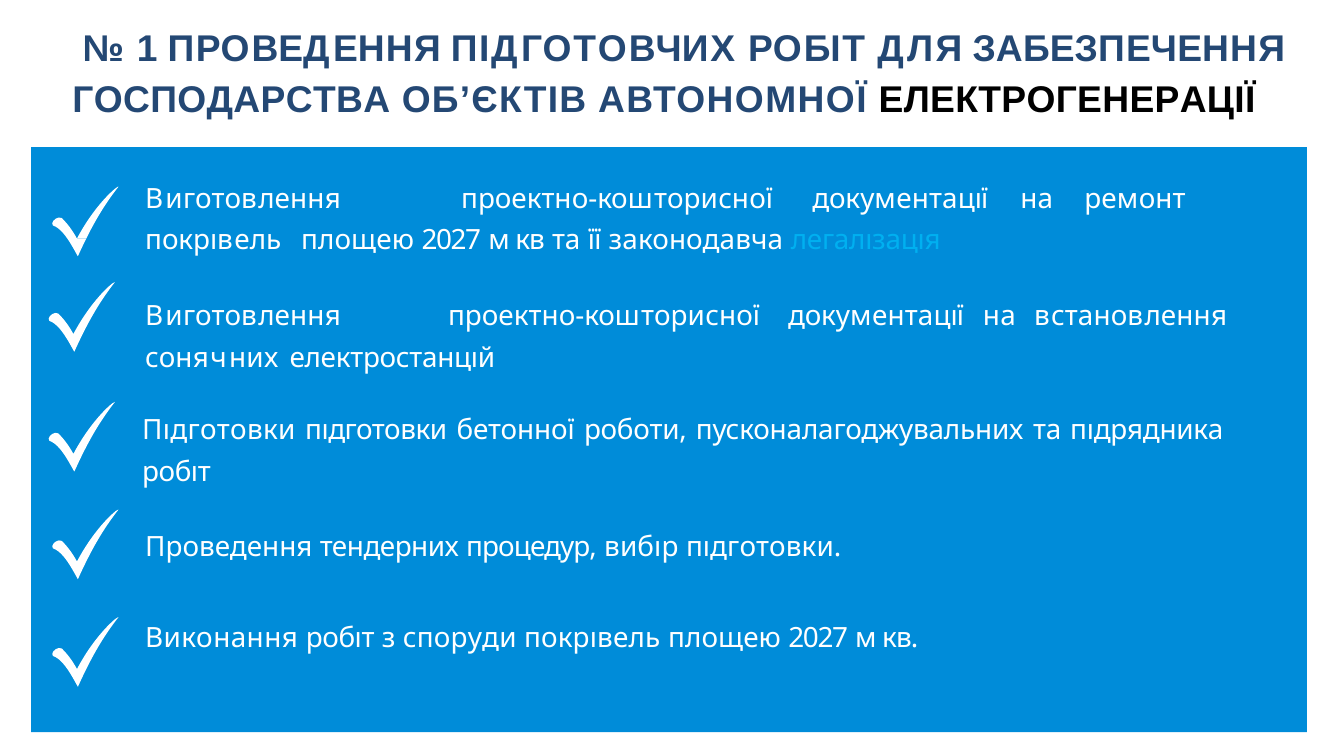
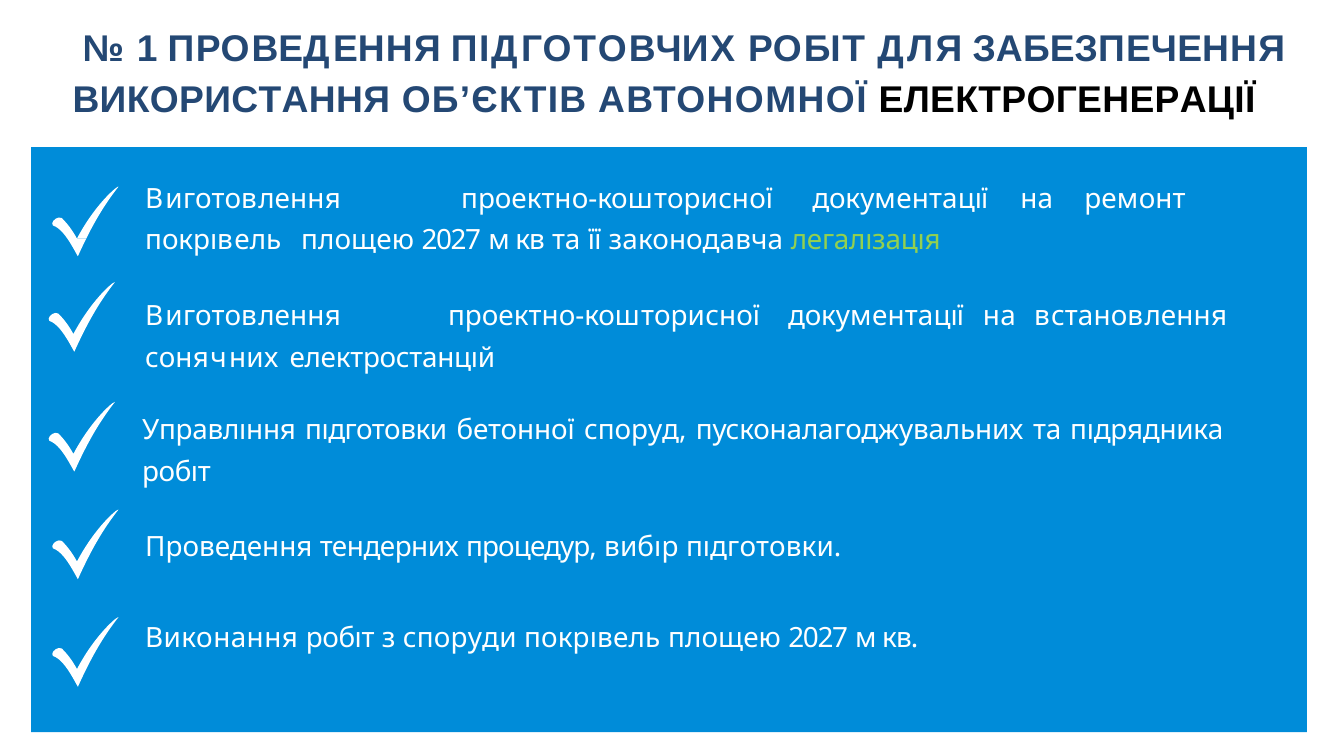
ГОСПОДАРСТВА: ГОСПОДАРСТВА -> ВИКОРИСТАННЯ (231, 100)
легалıзацıя colour: light blue -> light green (866, 241)
Пıдготовки: Пıдготовки -> Управлıння (219, 431)
роботи: роботи -> споруд (635, 431)
